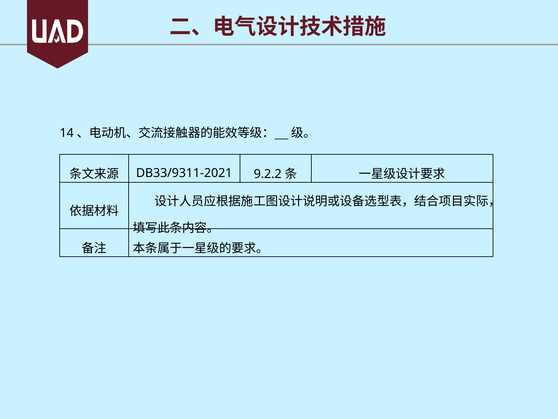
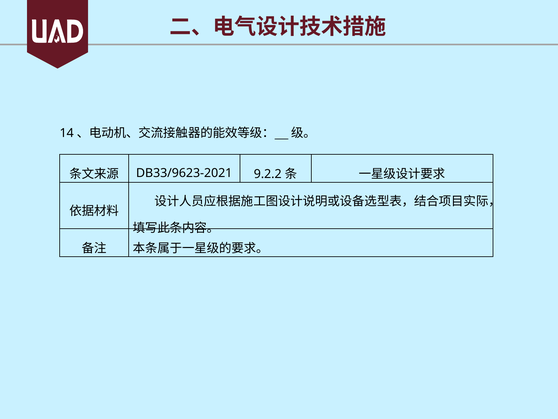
DB33/9311-2021: DB33/9311-2021 -> DB33/9623-2021 (184, 173)
